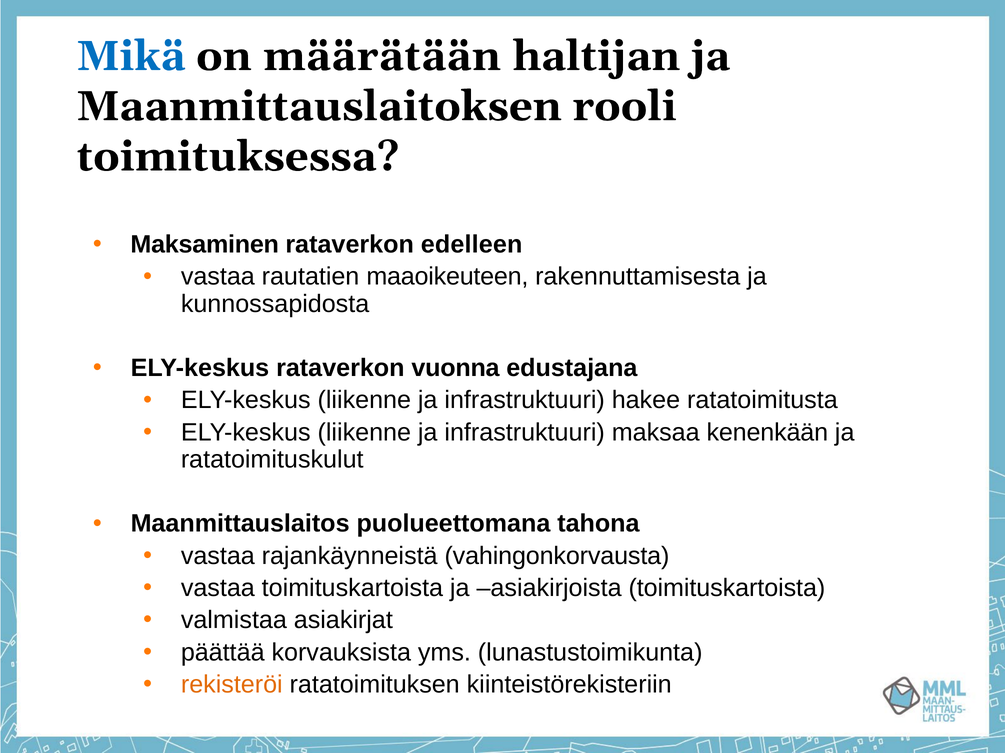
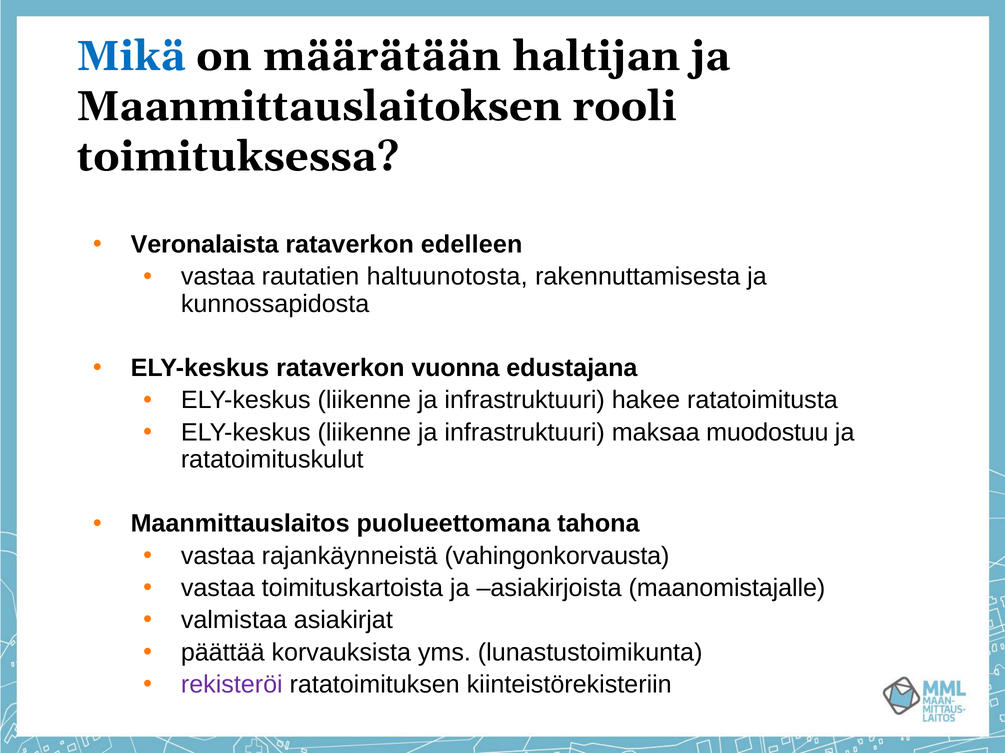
Maksaminen: Maksaminen -> Veronalaista (205, 245)
maaoikeuteen: maaoikeuteen -> haltuunotosta (447, 277)
kenenkään: kenenkään -> muodostuu (767, 433)
asiakirjoista toimituskartoista: toimituskartoista -> maanomistajalle (727, 589)
rekisteröi colour: orange -> purple (232, 685)
